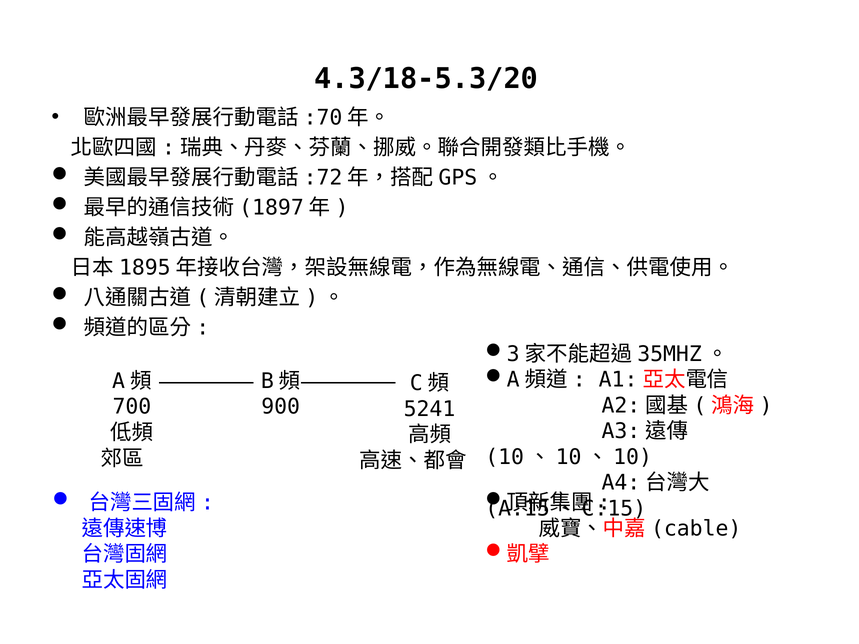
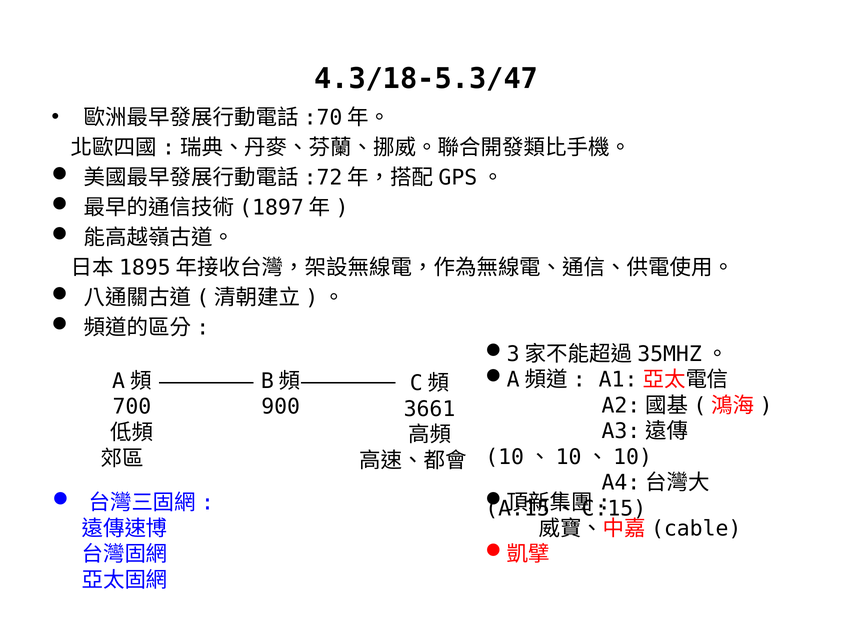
4.3/18-5.3/20: 4.3/18-5.3/20 -> 4.3/18-5.3/47 (426, 79)
5241: 5241 -> 3661 (430, 409)
